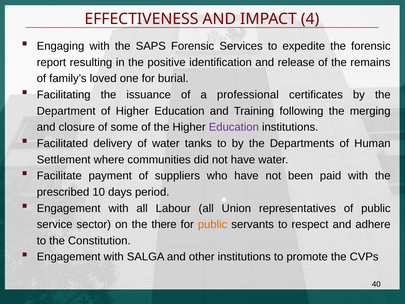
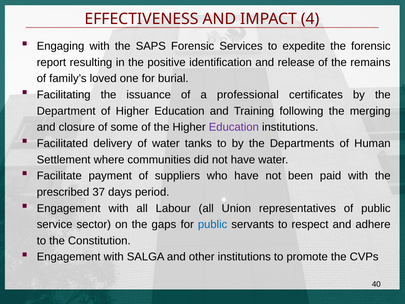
10: 10 -> 37 (99, 192)
there: there -> gaps (164, 224)
public colour: orange -> blue (213, 224)
